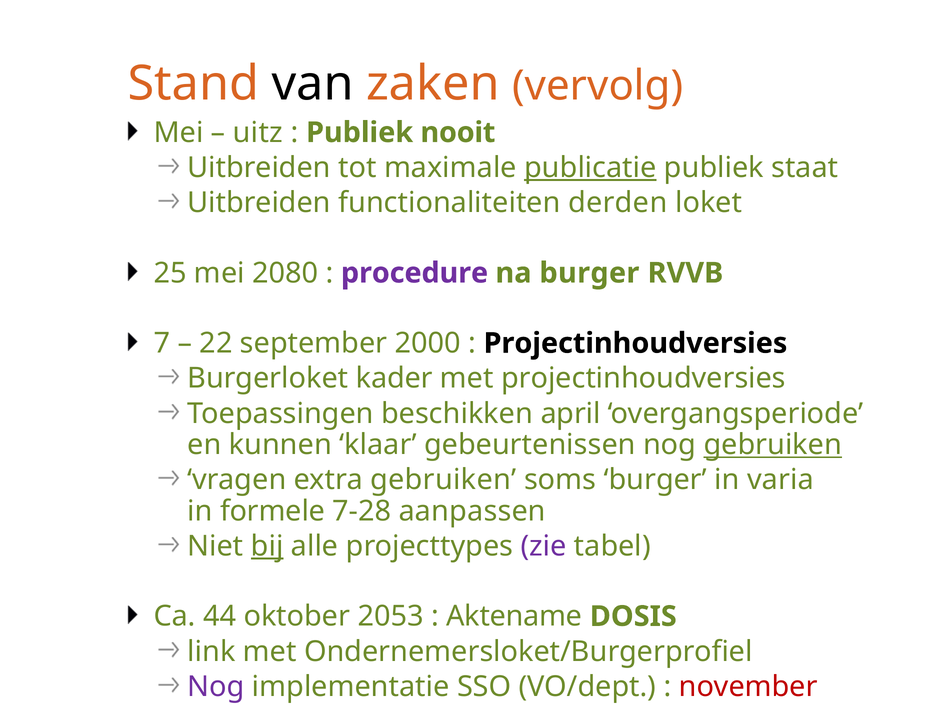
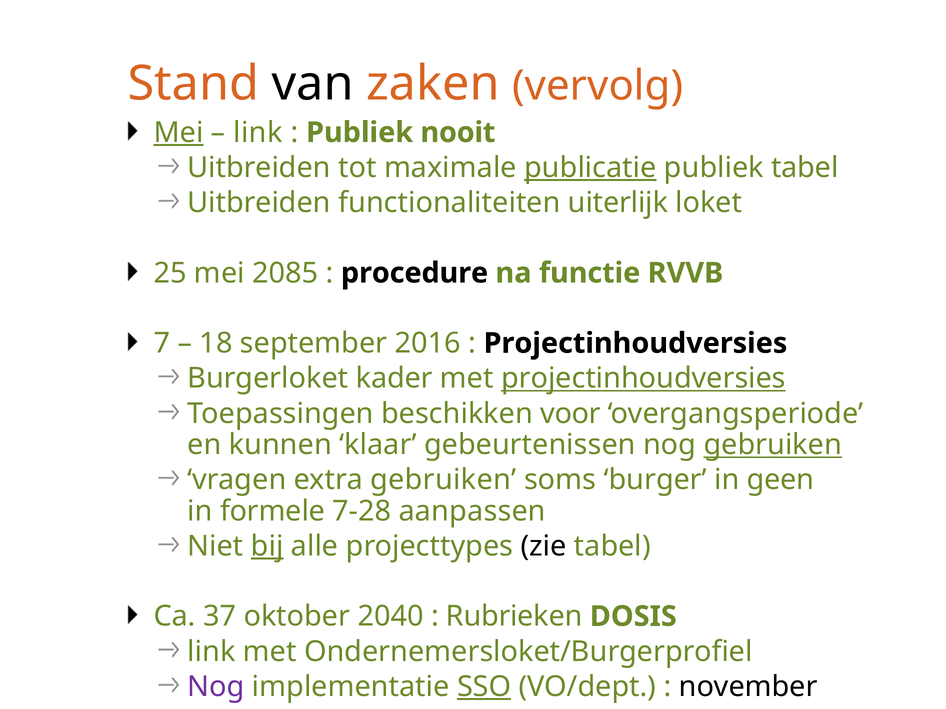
Mei underline: none -> present (179, 133)
uitz: uitz -> link (258, 133)
publiek staat: staat -> tabel (805, 168)
derden: derden -> uiterlijk (618, 203)
2080: 2080 -> 2085 (285, 273)
procedure colour: purple -> black (415, 273)
na burger: burger -> functie (590, 273)
22: 22 -> 18 (216, 343)
2000: 2000 -> 2016 (428, 343)
projectinhoudversies underline: none -> present (643, 379)
april: april -> voor (571, 414)
varia: varia -> geen (781, 480)
zie colour: purple -> black (544, 547)
44: 44 -> 37 (220, 617)
2053: 2053 -> 2040 (391, 617)
Aktename: Aktename -> Rubrieken (514, 617)
SSO underline: none -> present (484, 687)
november colour: red -> black (748, 687)
